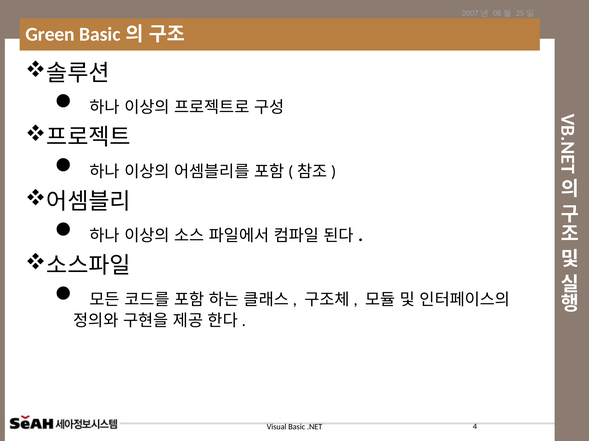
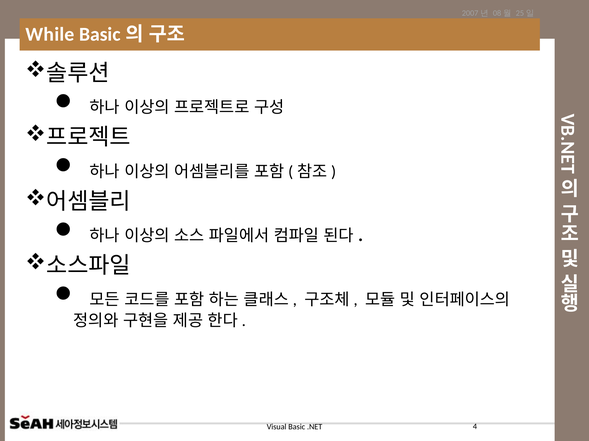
Green: Green -> While (50, 34)
